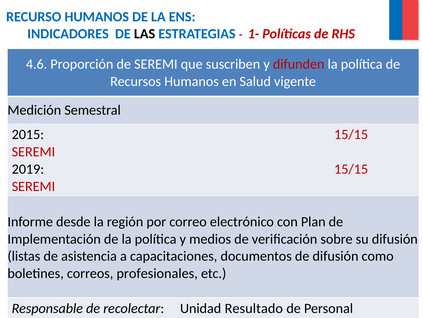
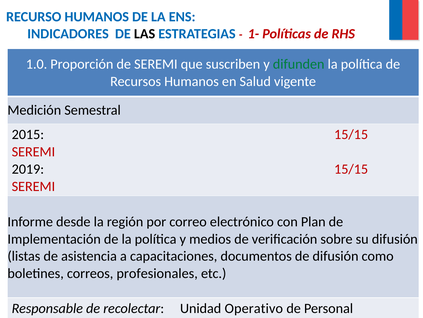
4.6: 4.6 -> 1.0 (37, 64)
difunden colour: red -> green (299, 64)
Resultado: Resultado -> Operativo (254, 308)
